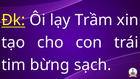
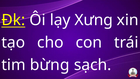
Trầm: Trầm -> Xưng (94, 20)
